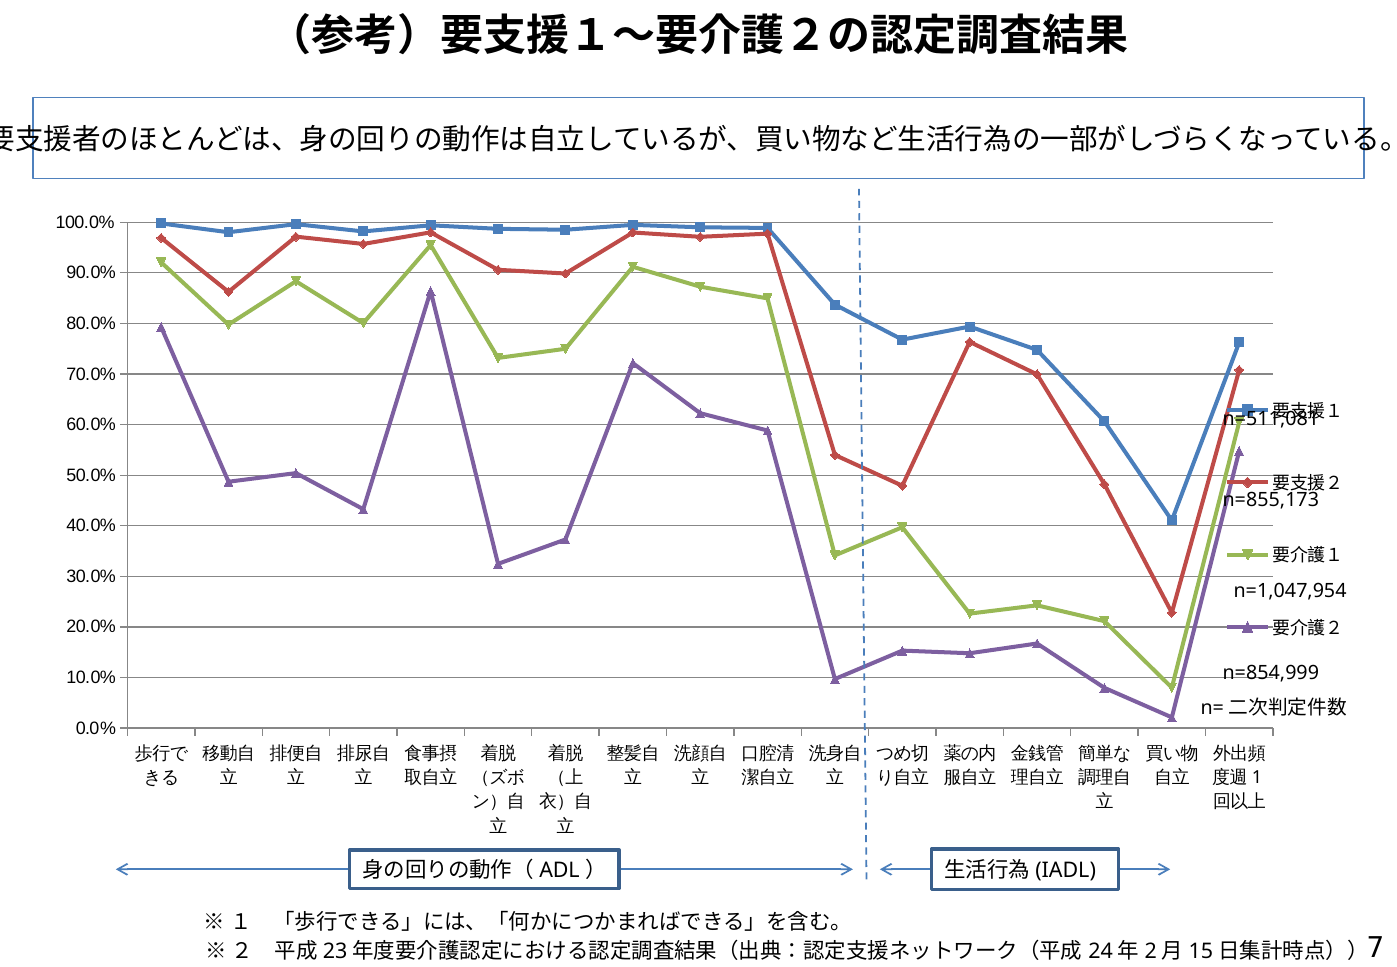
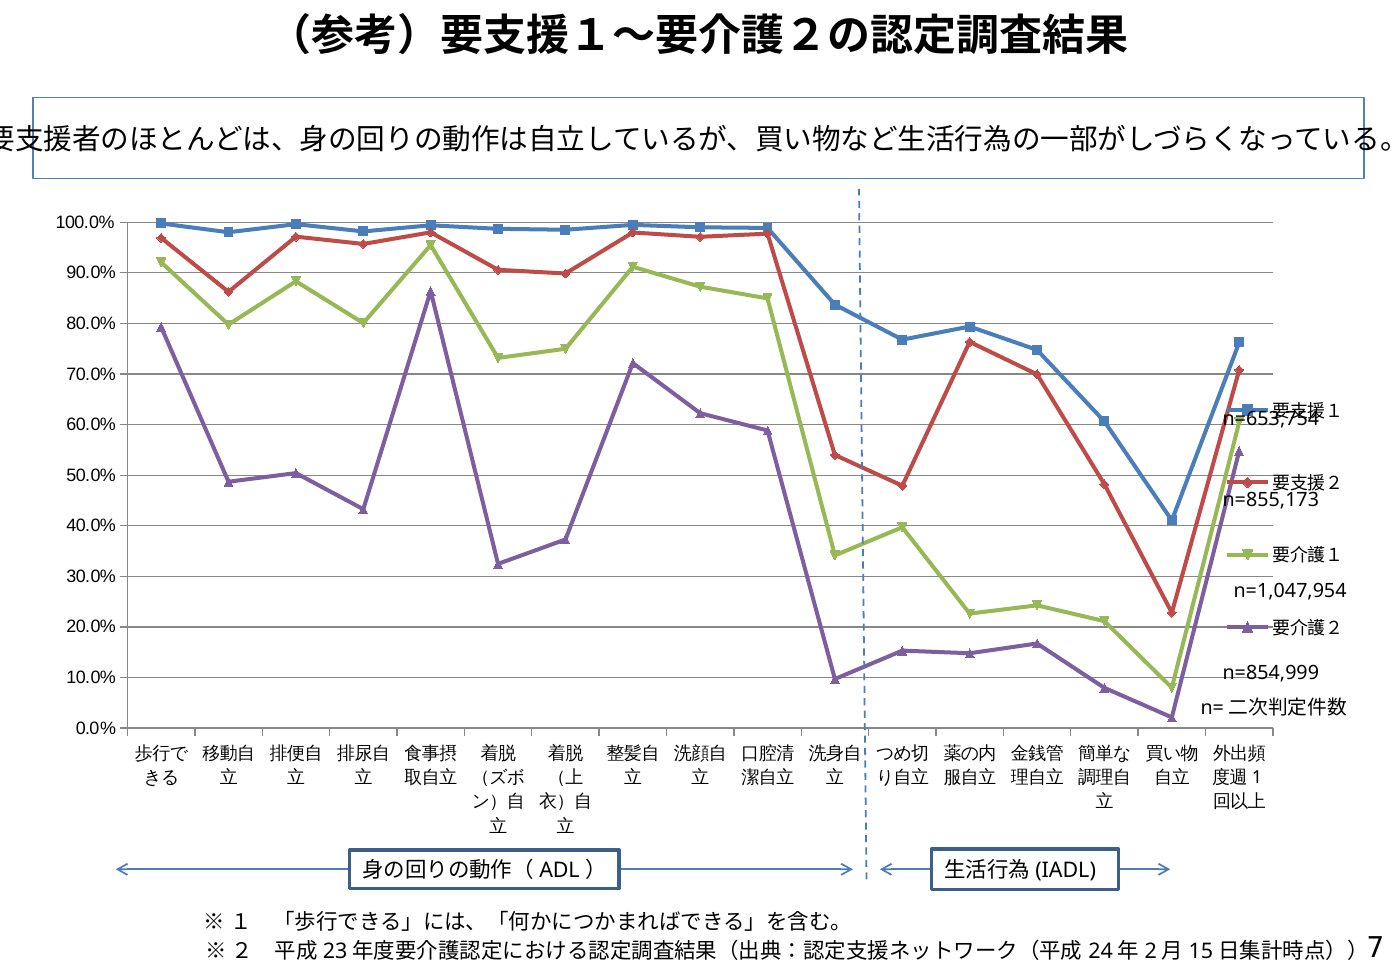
n=511,081: n=511,081 -> n=653,754 (1271, 419)
